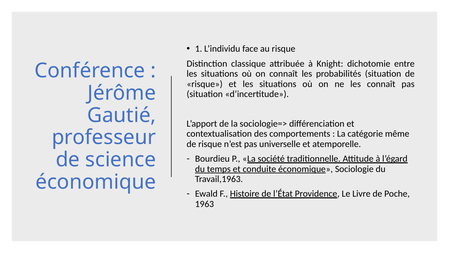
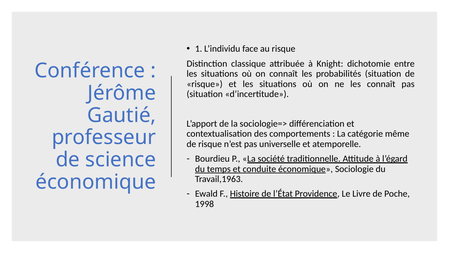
1963: 1963 -> 1998 (205, 204)
